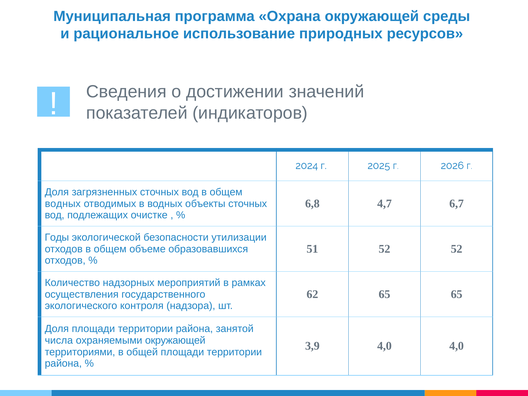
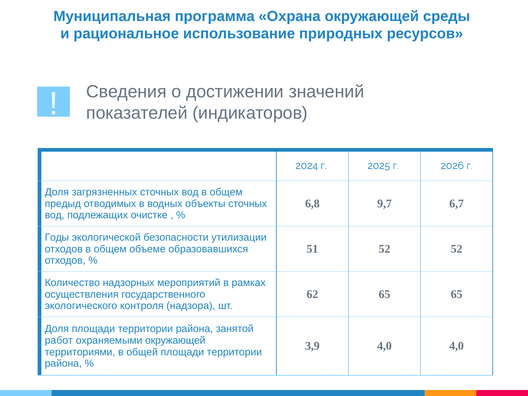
4,7: 4,7 -> 9,7 (385, 204)
водных: водных -> предыд (63, 204)
числа: числа -> работ (59, 340)
